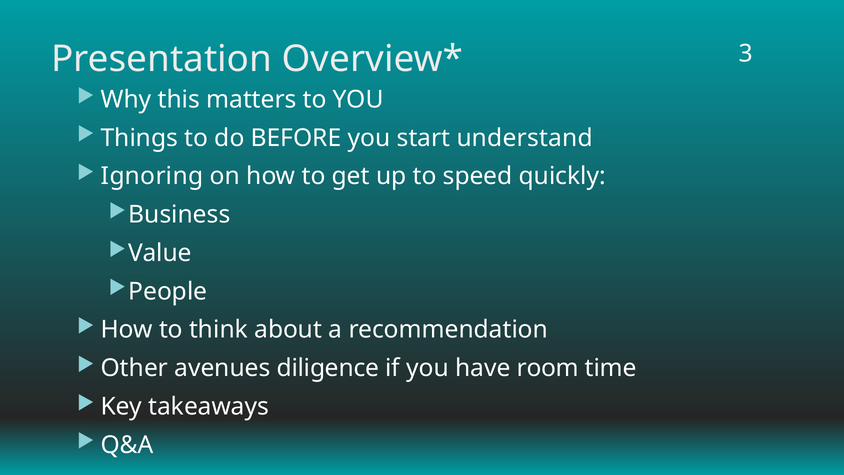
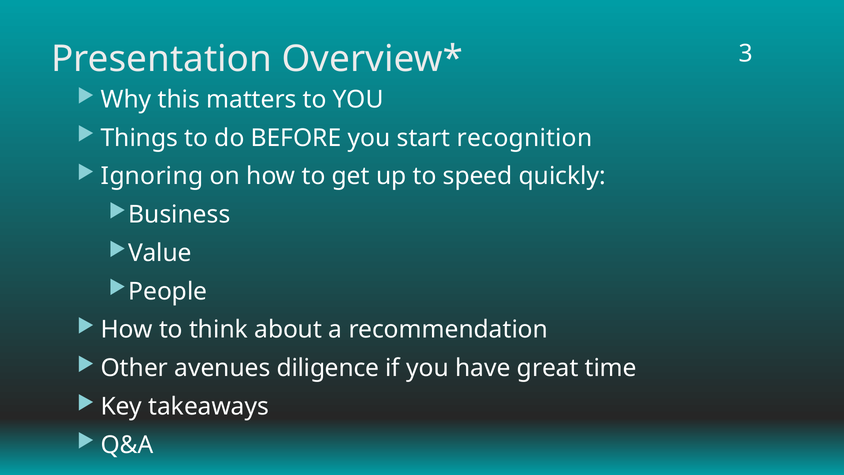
understand: understand -> recognition (525, 138)
room: room -> great (548, 368)
